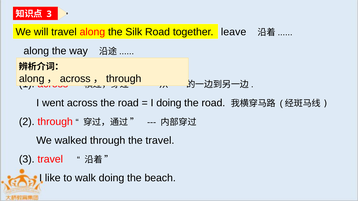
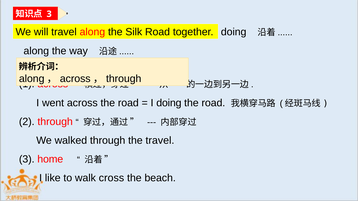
leave: leave -> doing (234, 32)
3 travel: travel -> home (50, 159)
walk doing: doing -> cross (111, 178)
